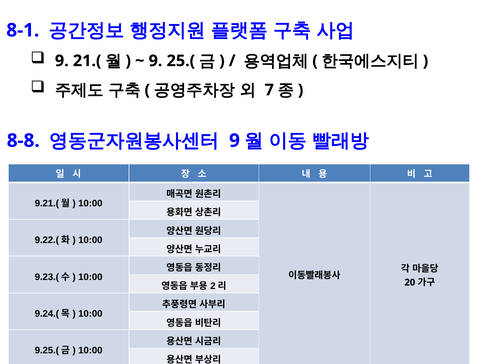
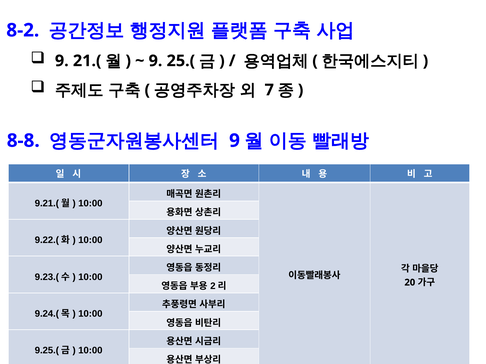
8-1: 8-1 -> 8-2 (23, 30)
